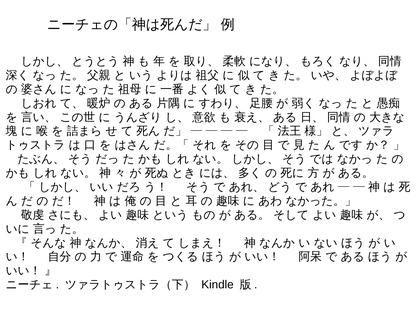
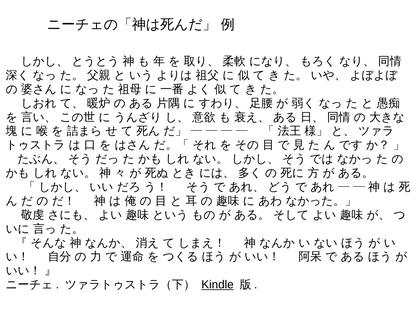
Kindle underline: none -> present (218, 284)
